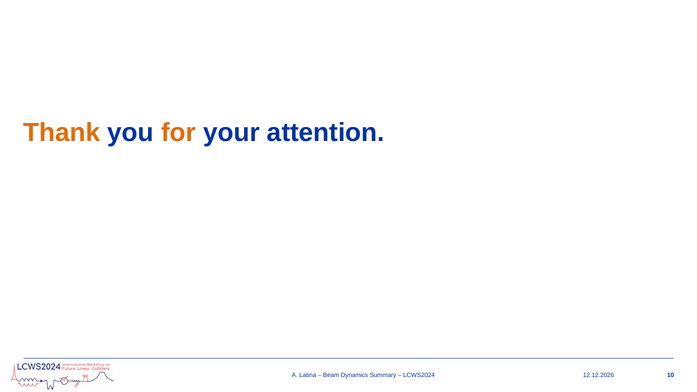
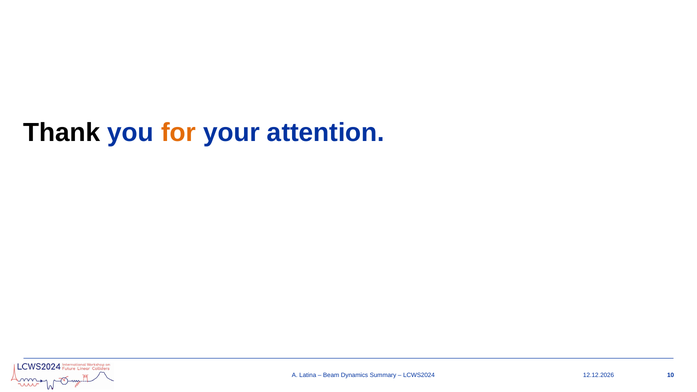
Thank colour: orange -> black (62, 133)
